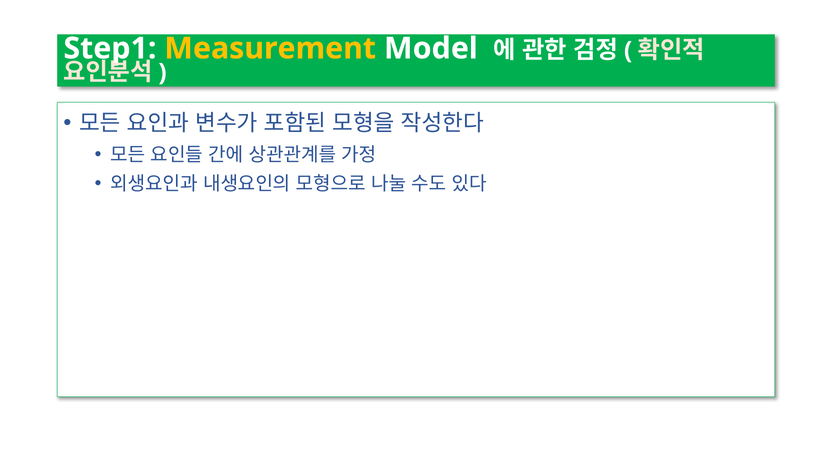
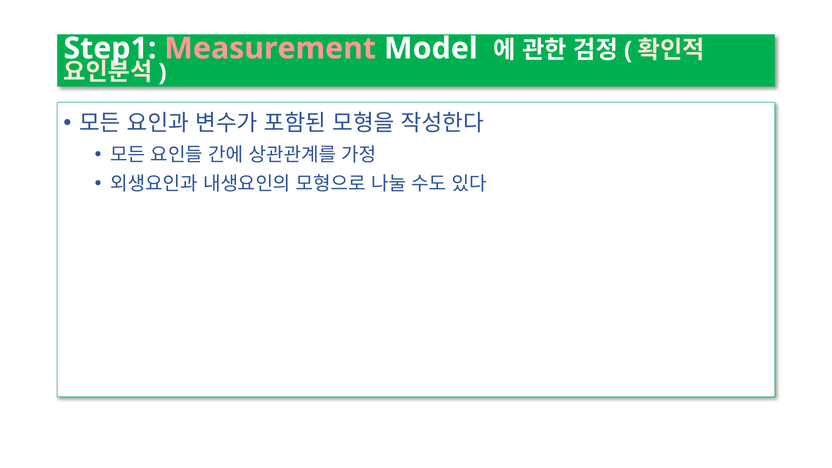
Measurement colour: yellow -> pink (270, 48)
